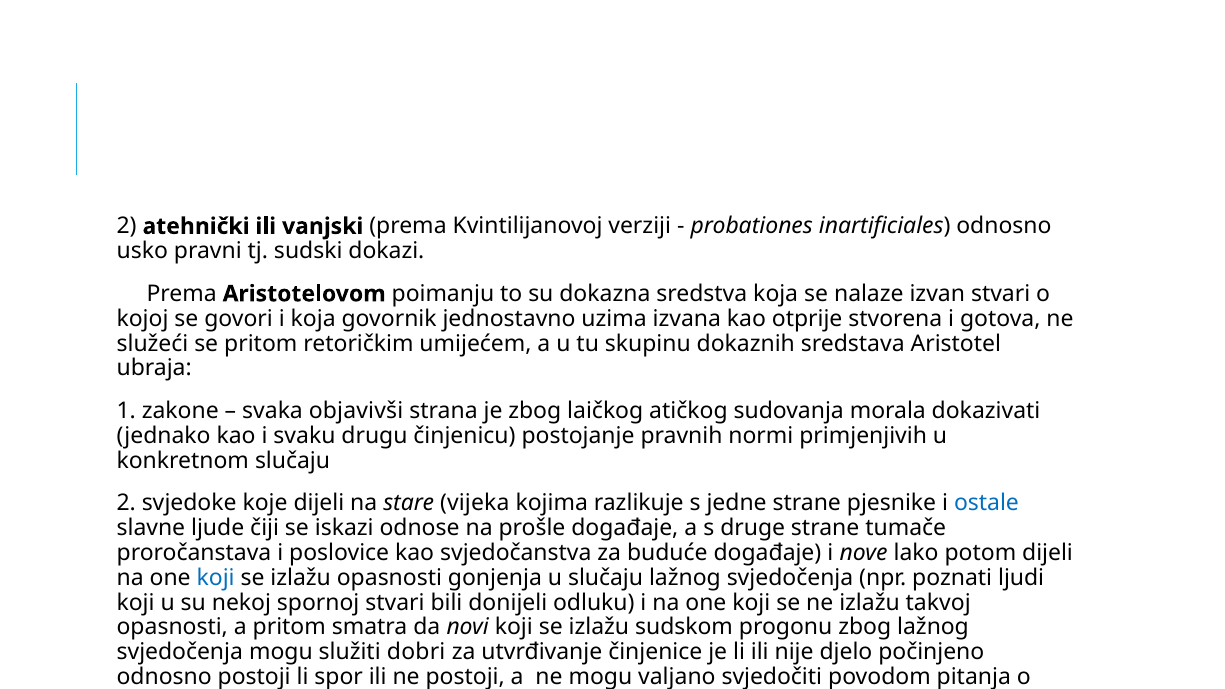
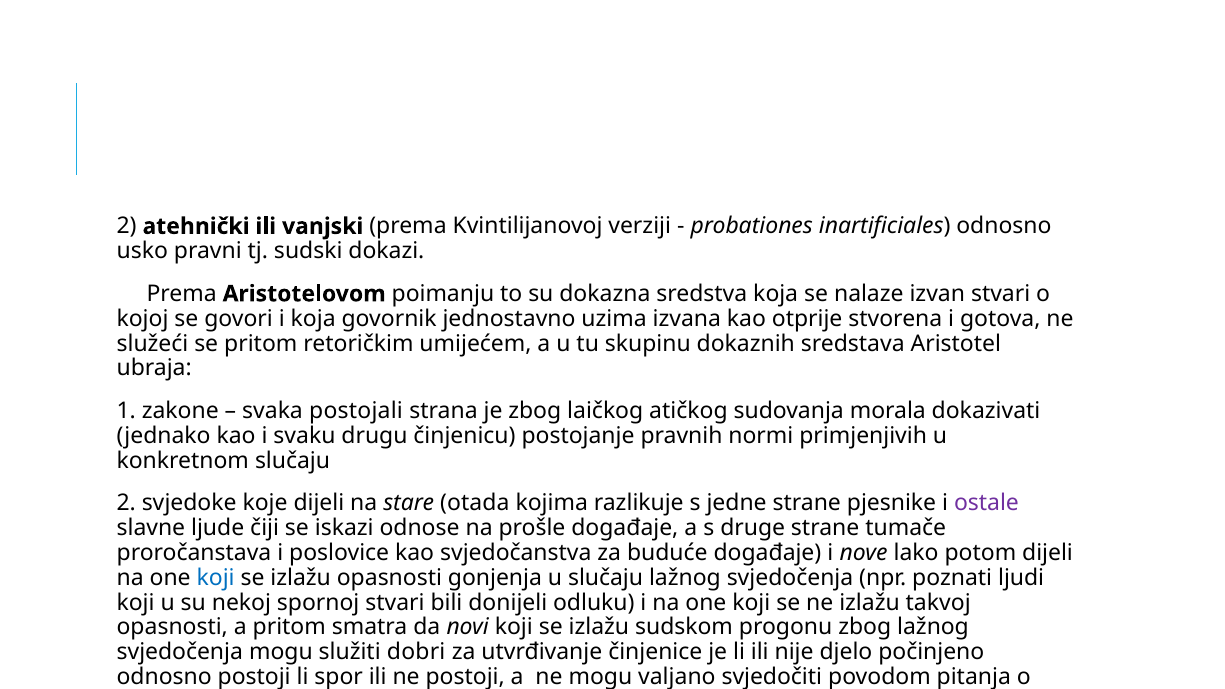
objavivši: objavivši -> postojali (356, 411)
vijeka: vijeka -> otada (475, 503)
ostale colour: blue -> purple (986, 503)
